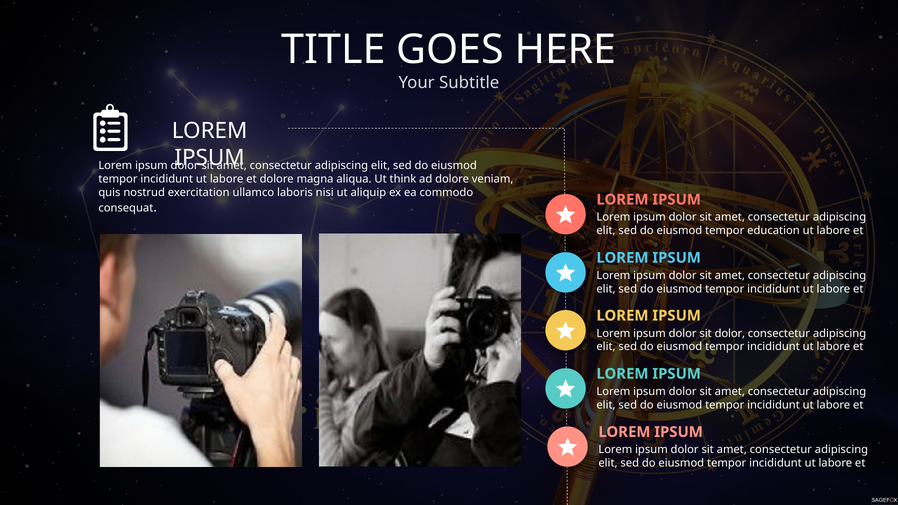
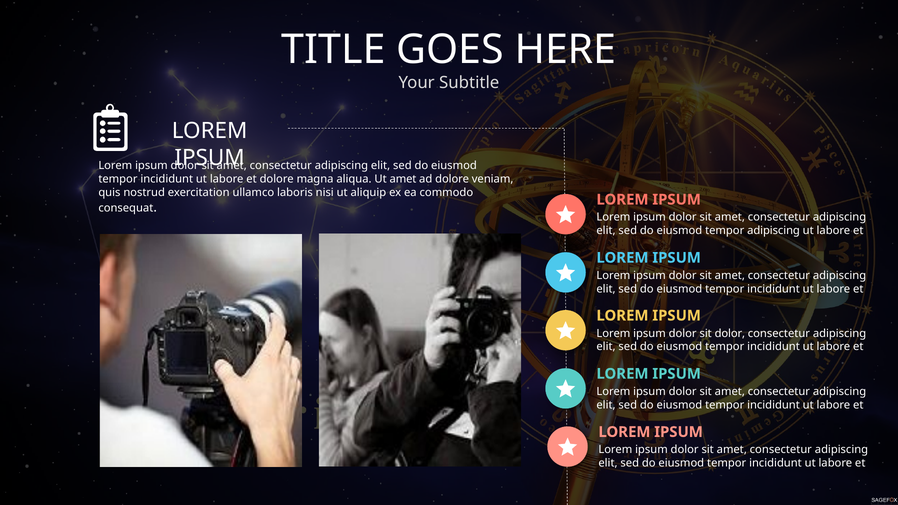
Ut think: think -> amet (403, 179)
tempor education: education -> adipiscing (774, 231)
